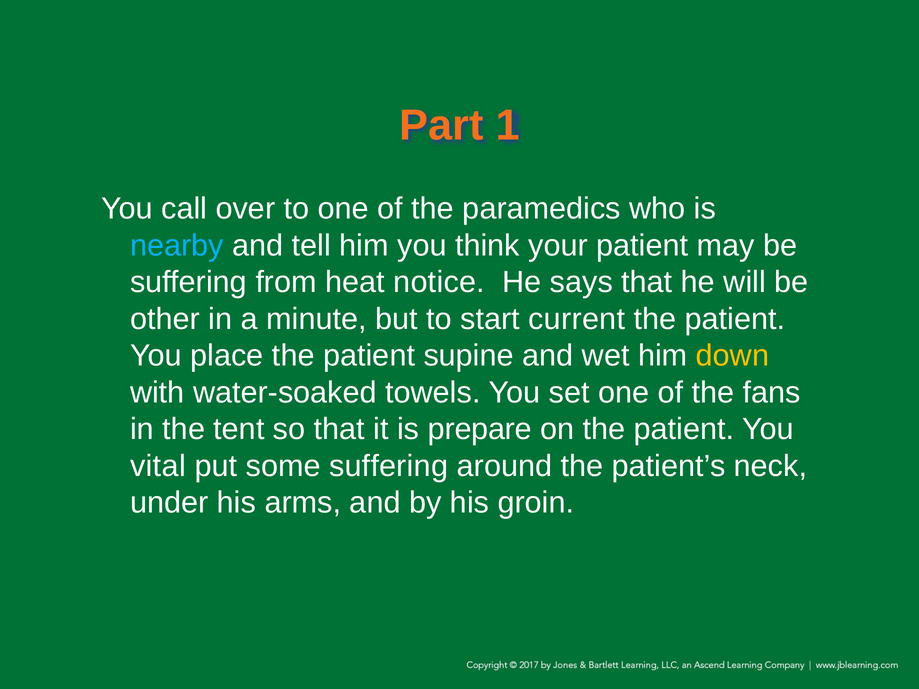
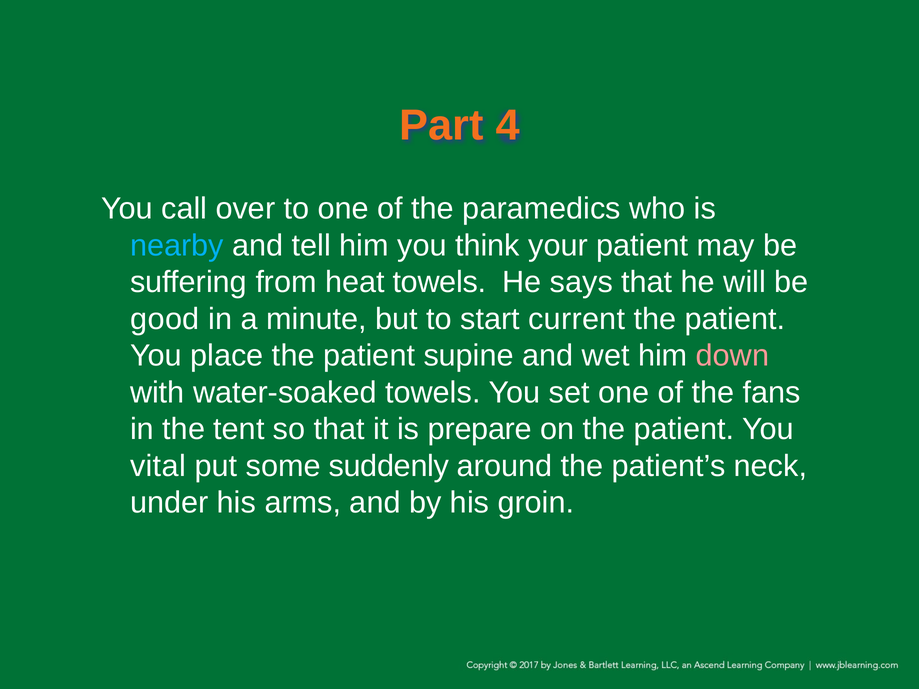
1: 1 -> 4 (508, 126)
heat notice: notice -> towels (439, 282)
other: other -> good (165, 319)
down colour: yellow -> pink (732, 356)
some suffering: suffering -> suddenly (389, 466)
